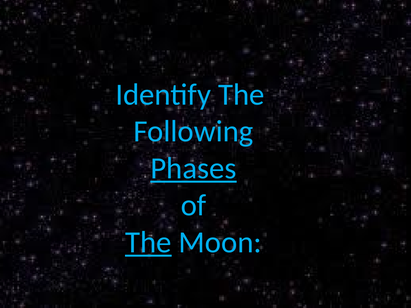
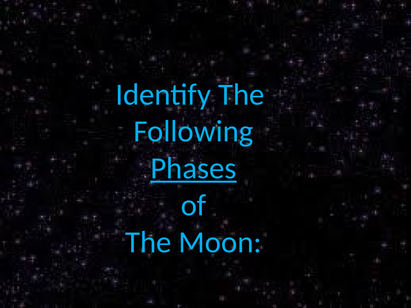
The underline: present -> none (148, 243)
